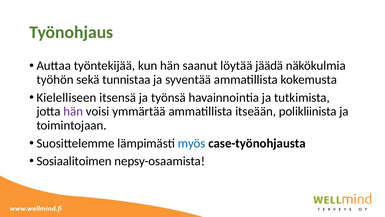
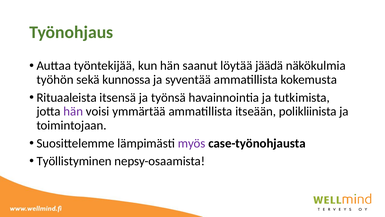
tunnistaa: tunnistaa -> kunnossa (126, 79)
Kielelliseen: Kielelliseen -> Rituaaleista (67, 97)
myös colour: blue -> purple (192, 143)
Sosiaalitoimen: Sosiaalitoimen -> Työllistyminen (74, 161)
